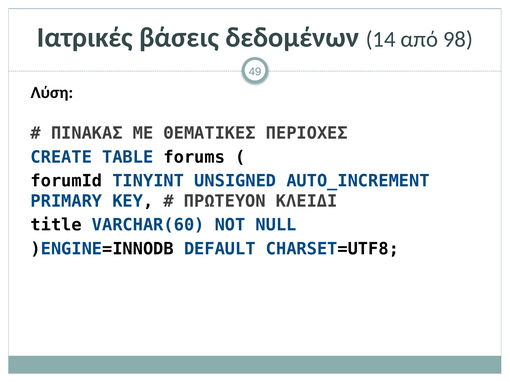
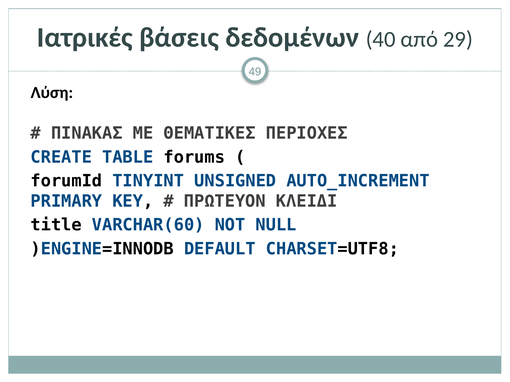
14: 14 -> 40 (381, 39)
98: 98 -> 29 (458, 39)
